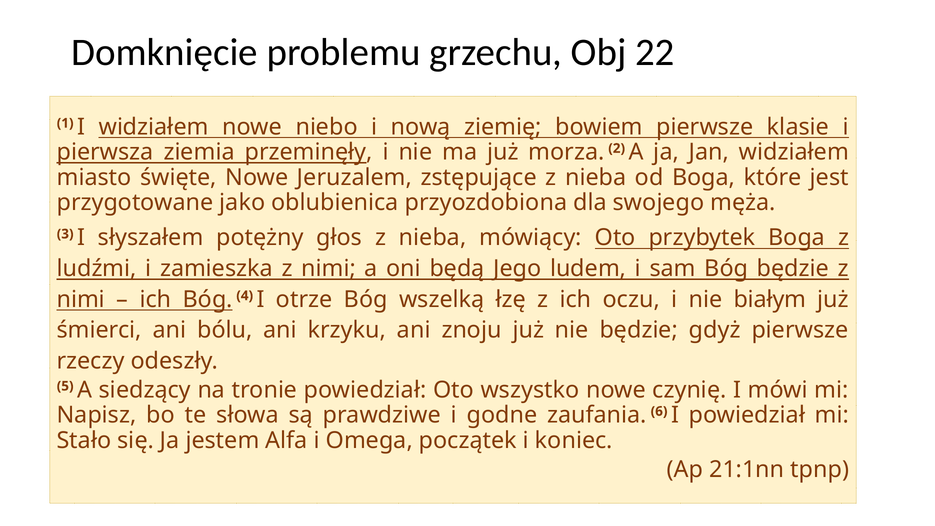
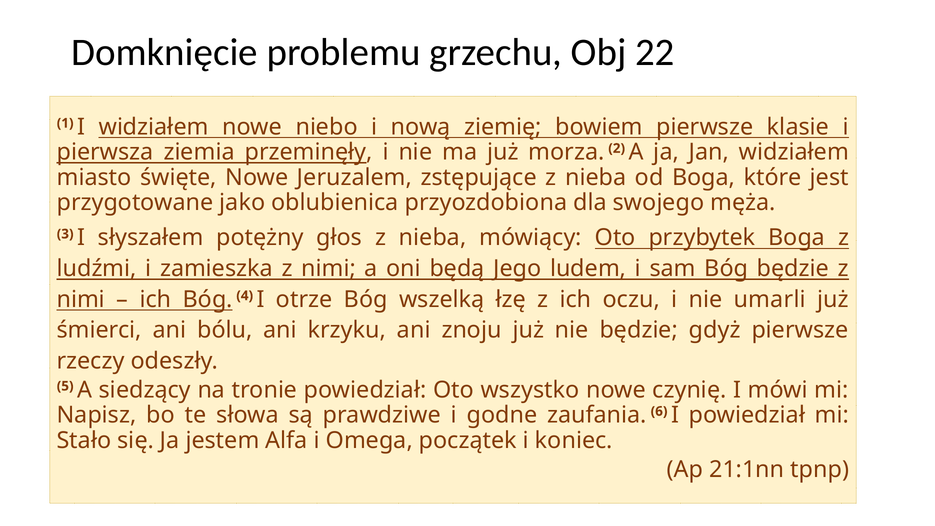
białym: białym -> umarli (770, 299)
